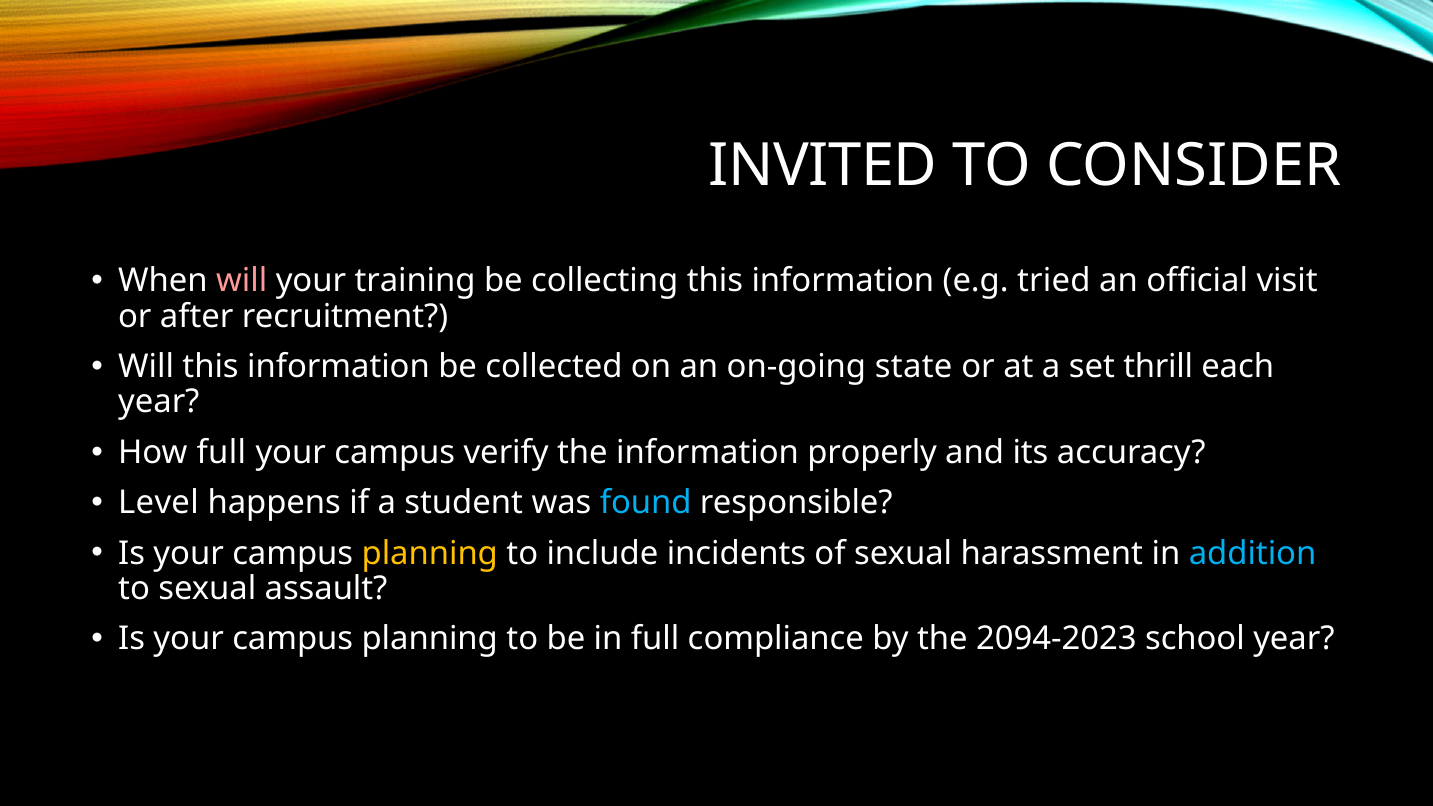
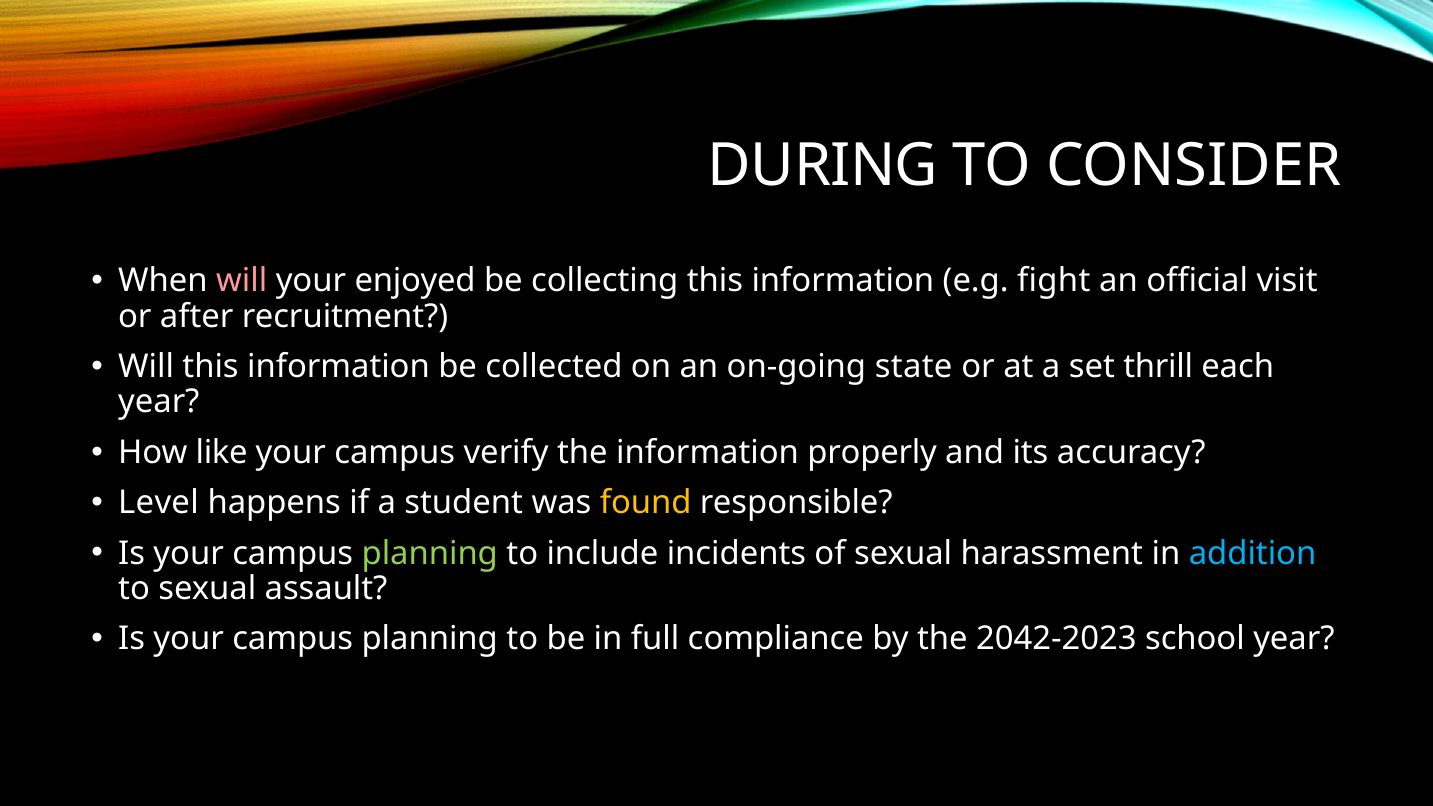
INVITED: INVITED -> DURING (823, 165)
training: training -> enjoyed (415, 281)
tried: tried -> fight (1054, 281)
How full: full -> like (222, 453)
found colour: light blue -> yellow (646, 503)
planning colour: yellow -> light green (430, 553)
2094-2023: 2094-2023 -> 2042-2023 (1056, 639)
